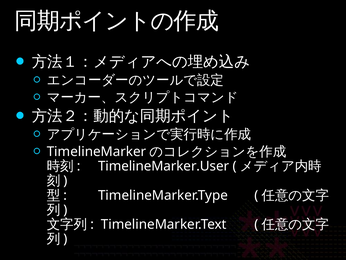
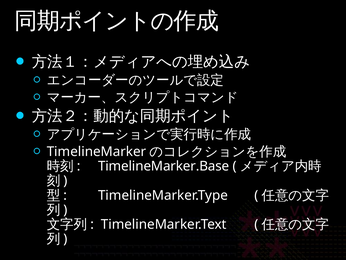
TimelineMarker.User: TimelineMarker.User -> TimelineMarker.Base (164, 166)
